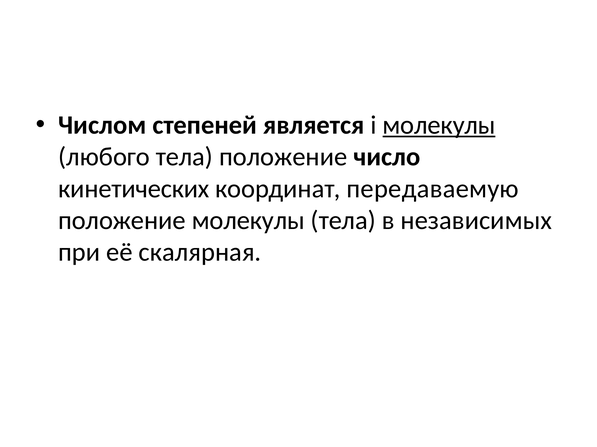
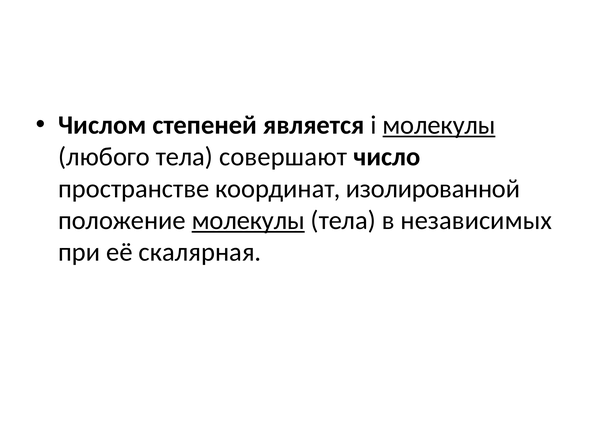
тела положение: положение -> совершают (283, 157)
кинетических: кинетических -> пространстве (134, 189)
передаваемую: передаваемую -> изолированной (433, 189)
молекулы underline: none -> present (248, 221)
